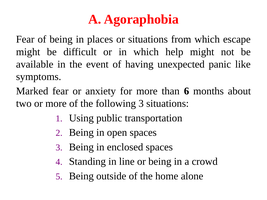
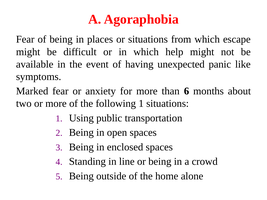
following 3: 3 -> 1 (141, 104)
